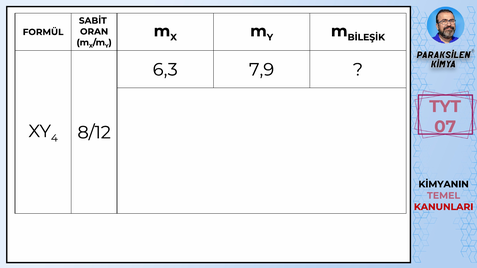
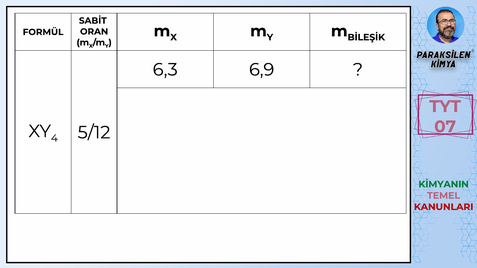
7,9: 7,9 -> 6,9 (262, 70)
8/12: 8/12 -> 5/12 (94, 133)
KİMYANIN colour: black -> green (444, 185)
